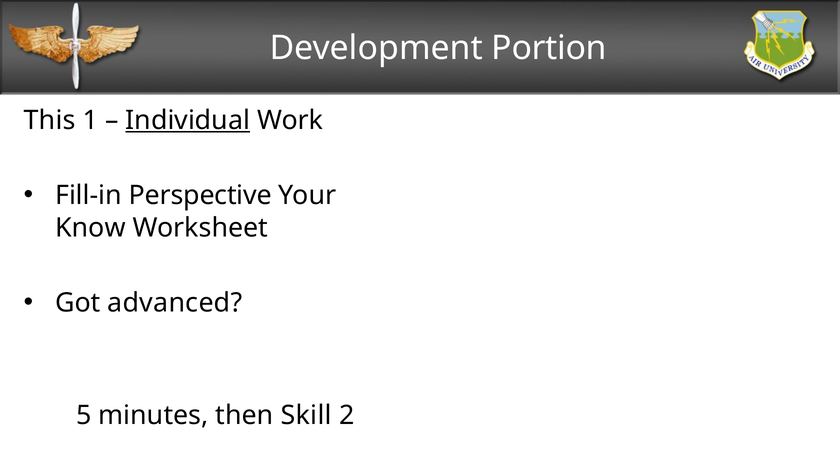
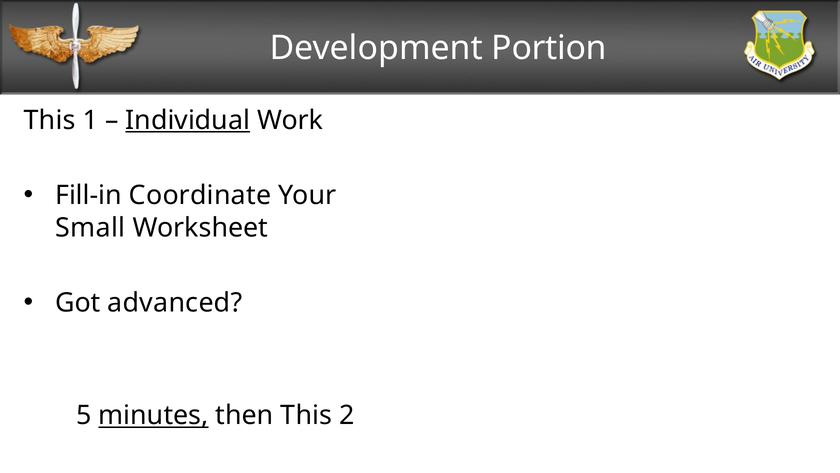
Perspective: Perspective -> Coordinate (200, 195)
Know: Know -> Small (90, 227)
minutes underline: none -> present (153, 415)
then Skill: Skill -> This (306, 415)
